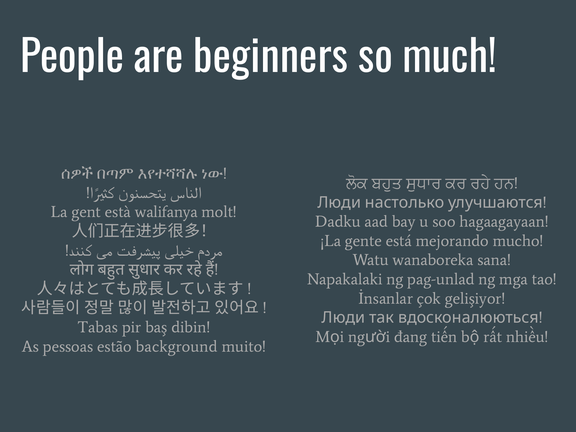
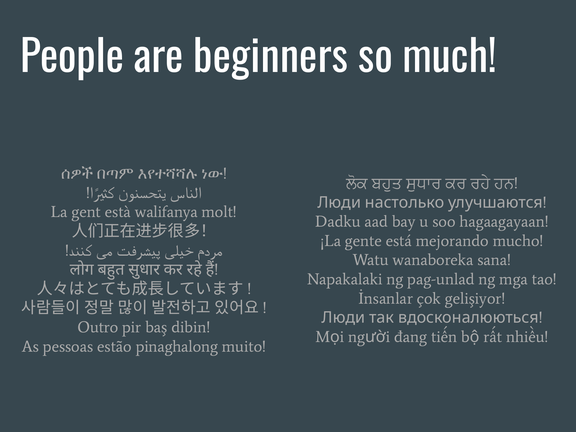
Tabas: Tabas -> Outro (98, 327)
background: background -> pinaghalong (177, 346)
